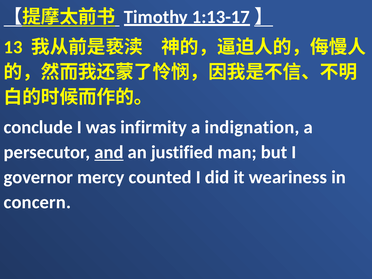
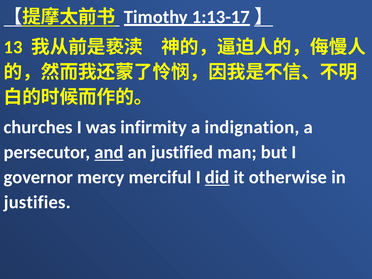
conclude: conclude -> churches (38, 127)
counted: counted -> merciful (160, 177)
did underline: none -> present (217, 177)
weariness: weariness -> otherwise (288, 177)
concern: concern -> justifies (37, 202)
